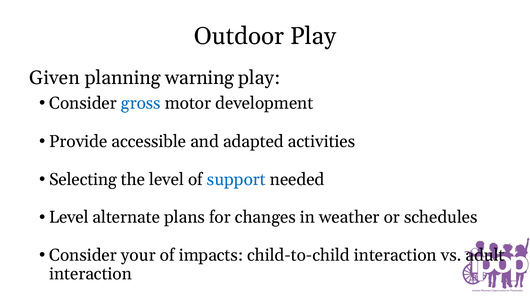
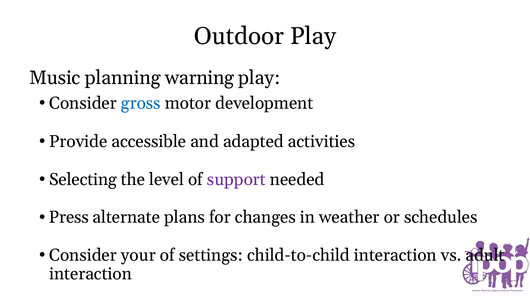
Given: Given -> Music (55, 78)
support colour: blue -> purple (236, 180)
Level: Level -> Press (69, 217)
impacts: impacts -> settings (211, 255)
